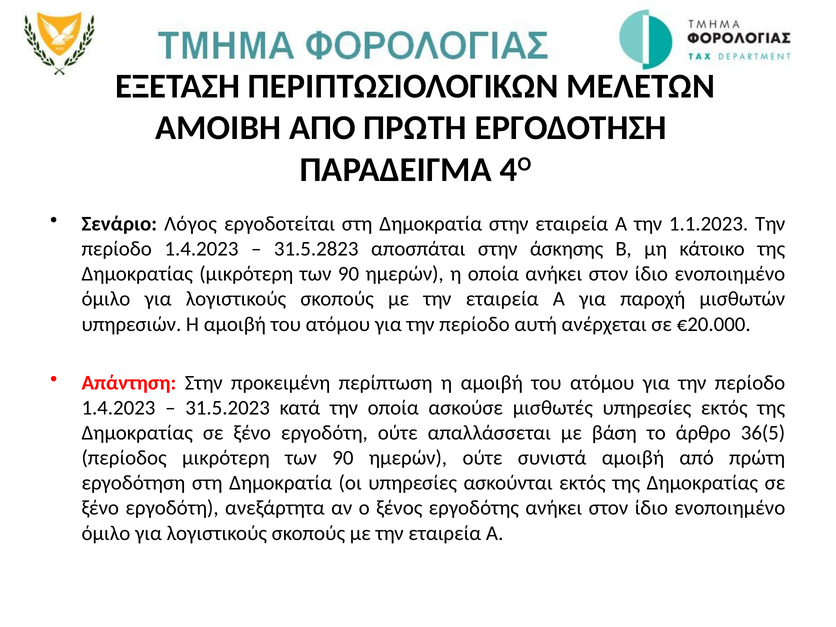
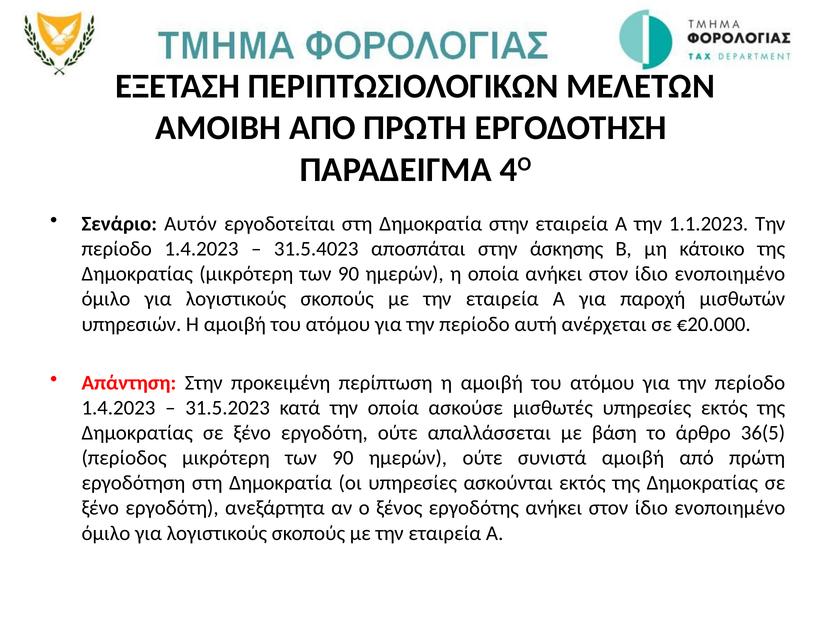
Λόγος: Λόγος -> Αυτόν (191, 224)
31.5.2823: 31.5.2823 -> 31.5.4023 (316, 249)
